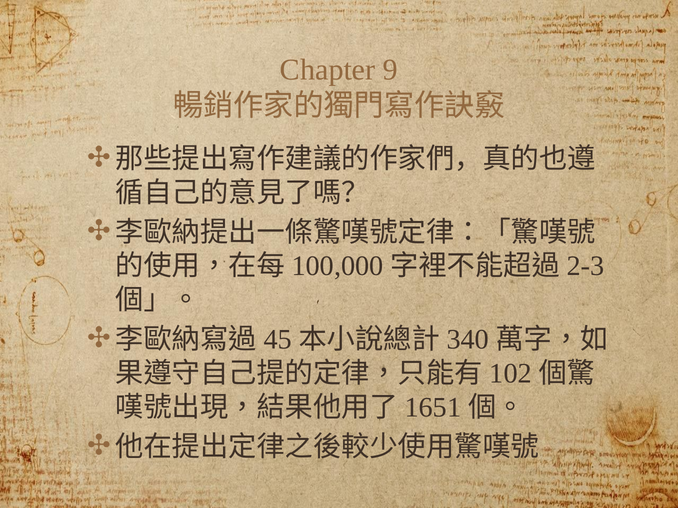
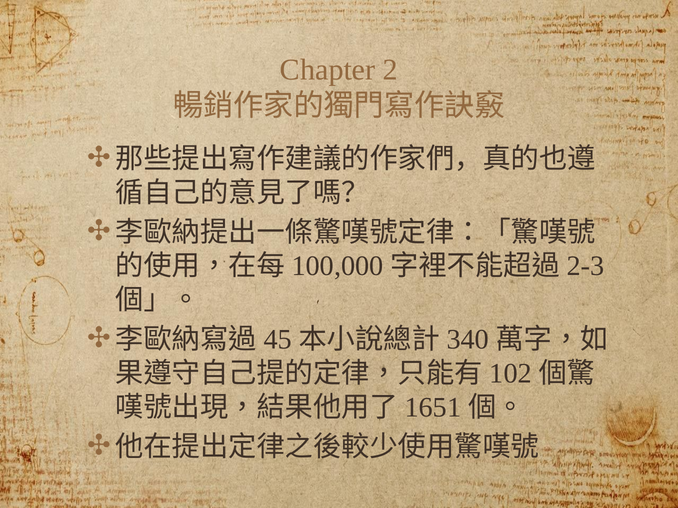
9: 9 -> 2 (390, 70)
